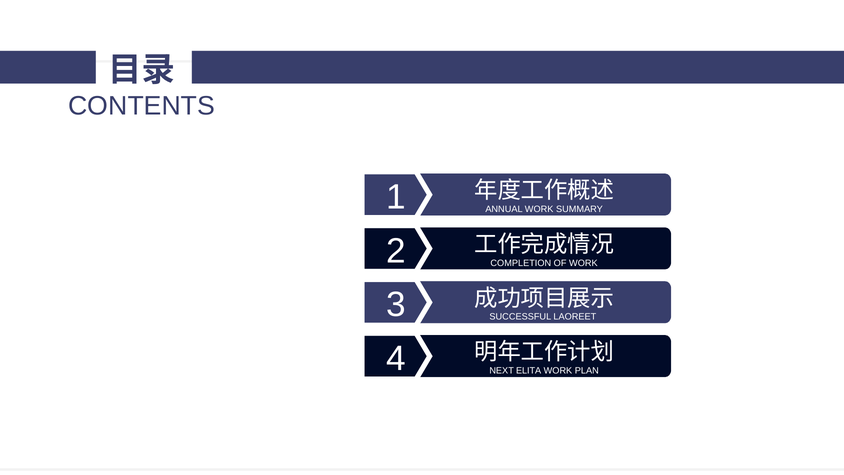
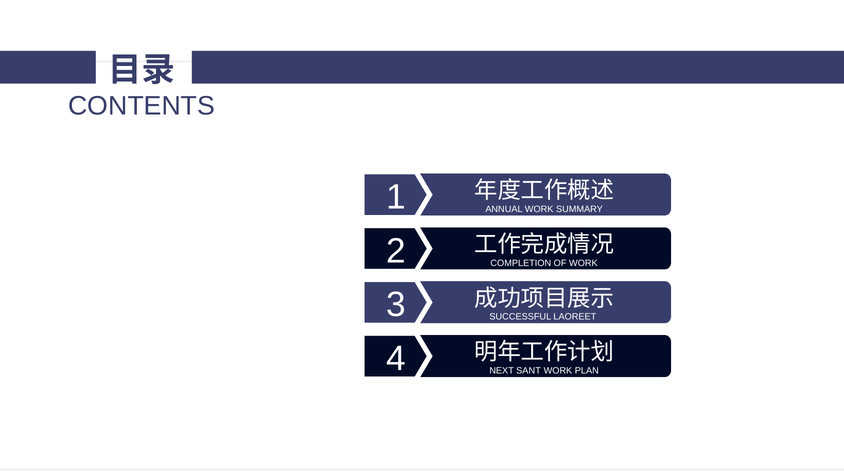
ELITA: ELITA -> SANT (529, 371)
